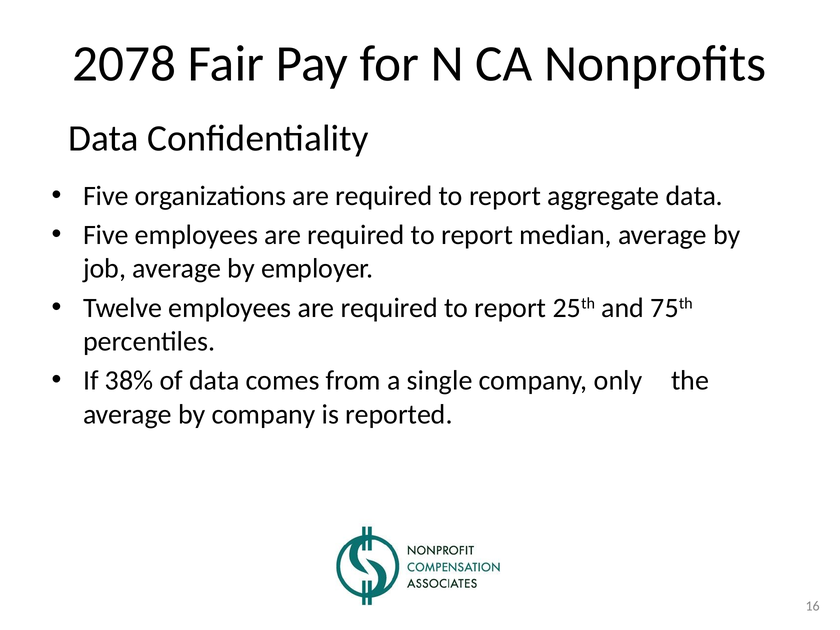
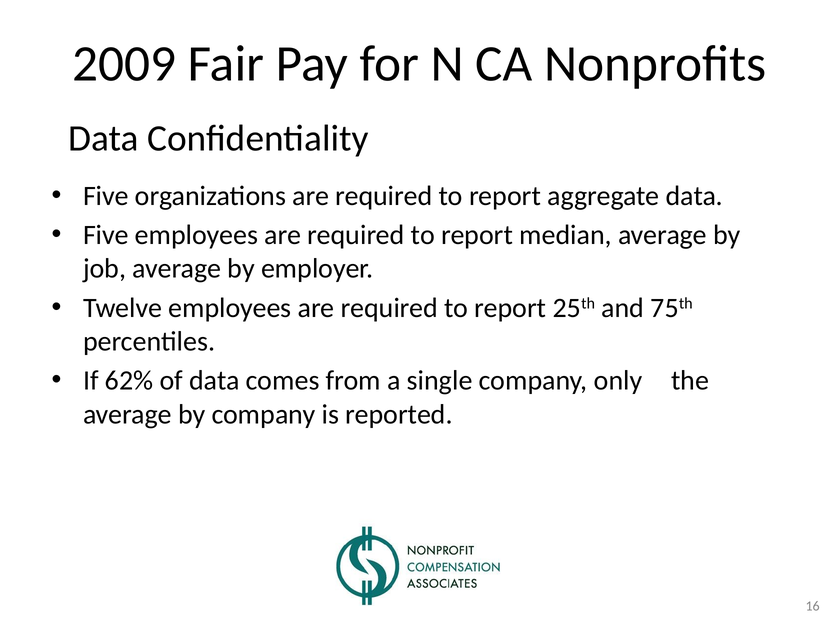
2078: 2078 -> 2009 (124, 64)
38%: 38% -> 62% (129, 381)
